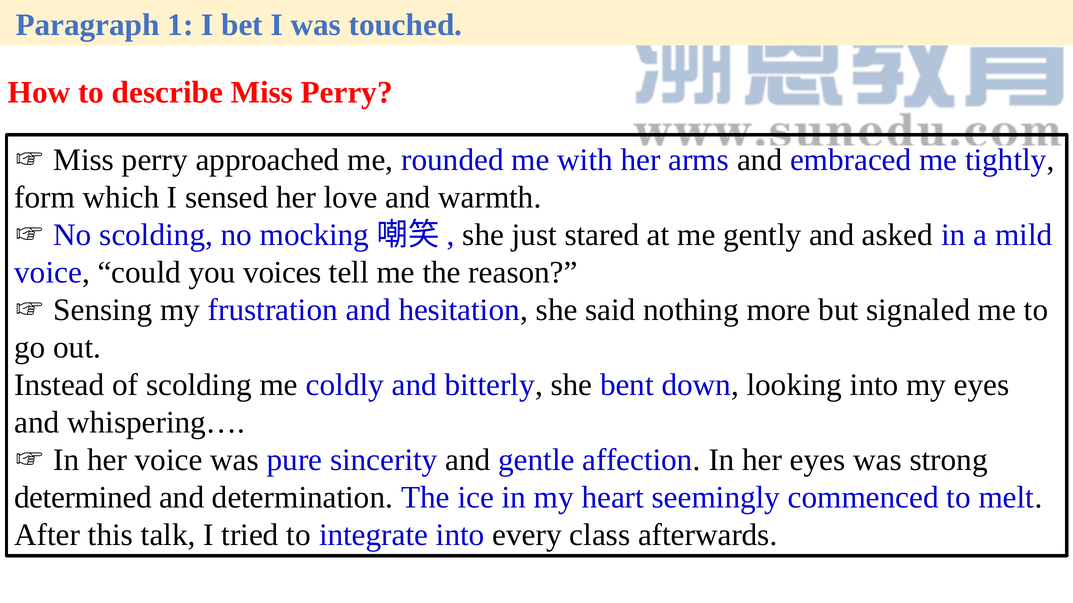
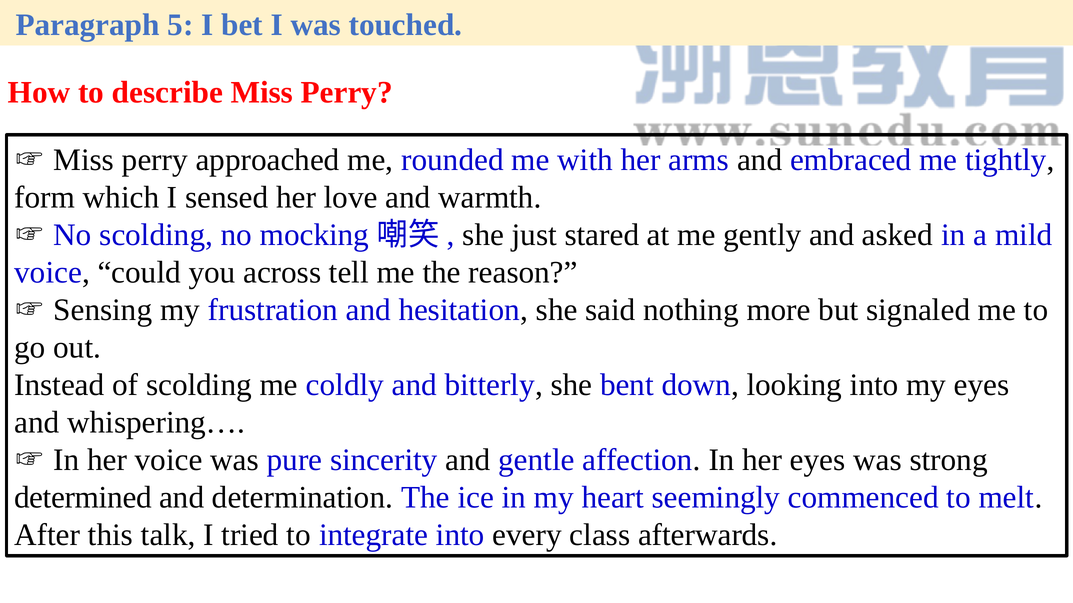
1: 1 -> 5 (180, 25)
voices: voices -> across (282, 273)
